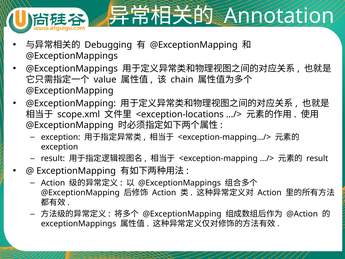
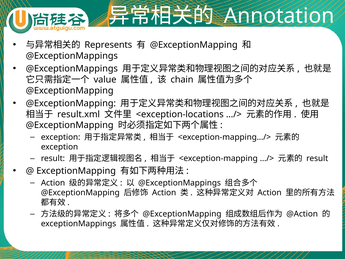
Debugging: Debugging -> Represents (108, 45)
scope.xml: scope.xml -> result.xml (79, 114)
